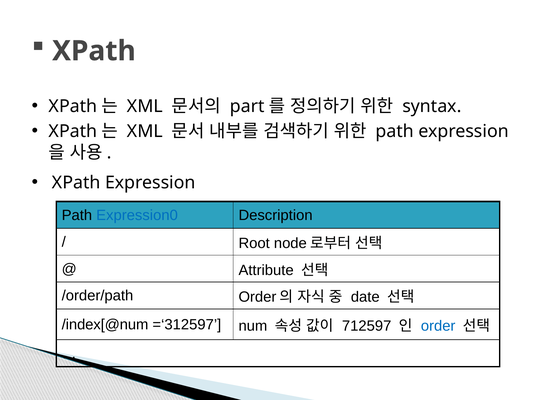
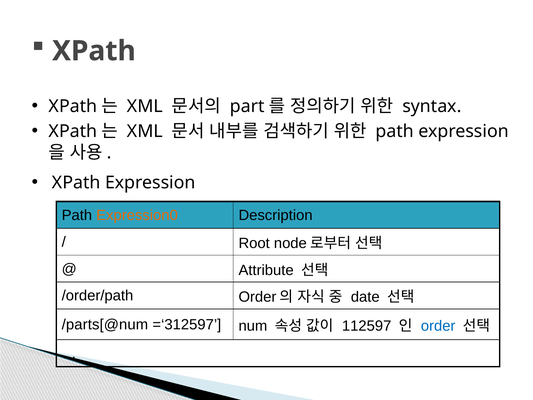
Expression0 colour: blue -> orange (137, 215)
/index[@num: /index[@num -> /parts[@num (105, 324)
712597: 712597 -> 112597 (367, 326)
